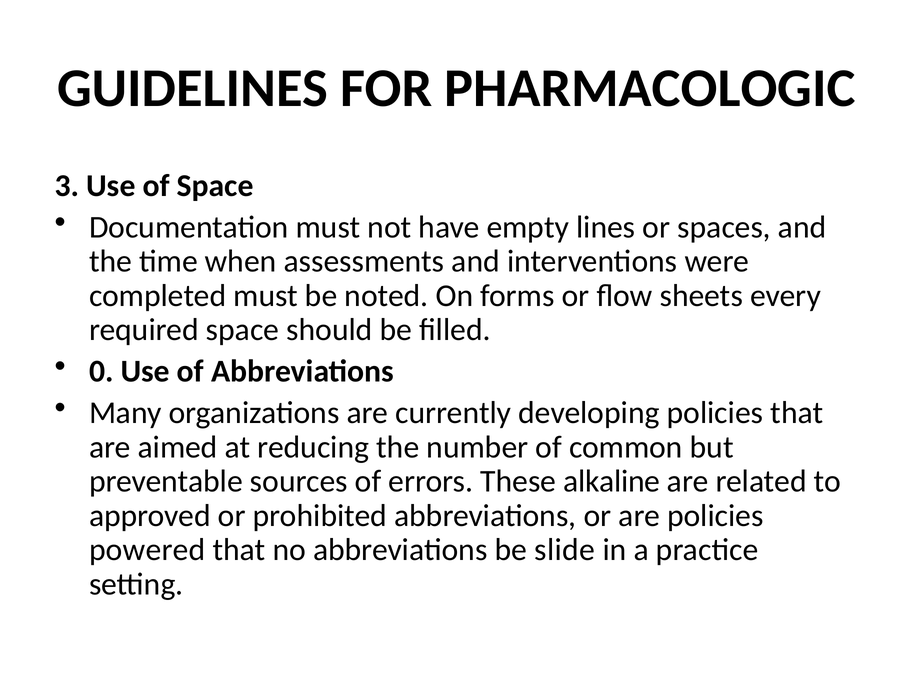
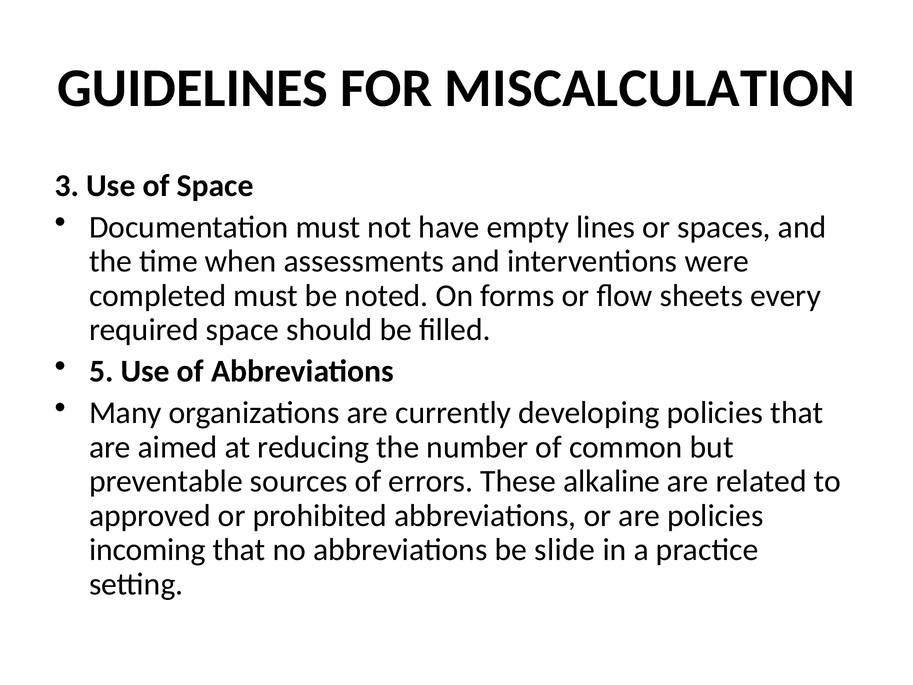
PHARMACOLOGIC: PHARMACOLOGIC -> MISCALCULATION (650, 88)
0: 0 -> 5 (101, 371)
powered: powered -> incoming (147, 550)
